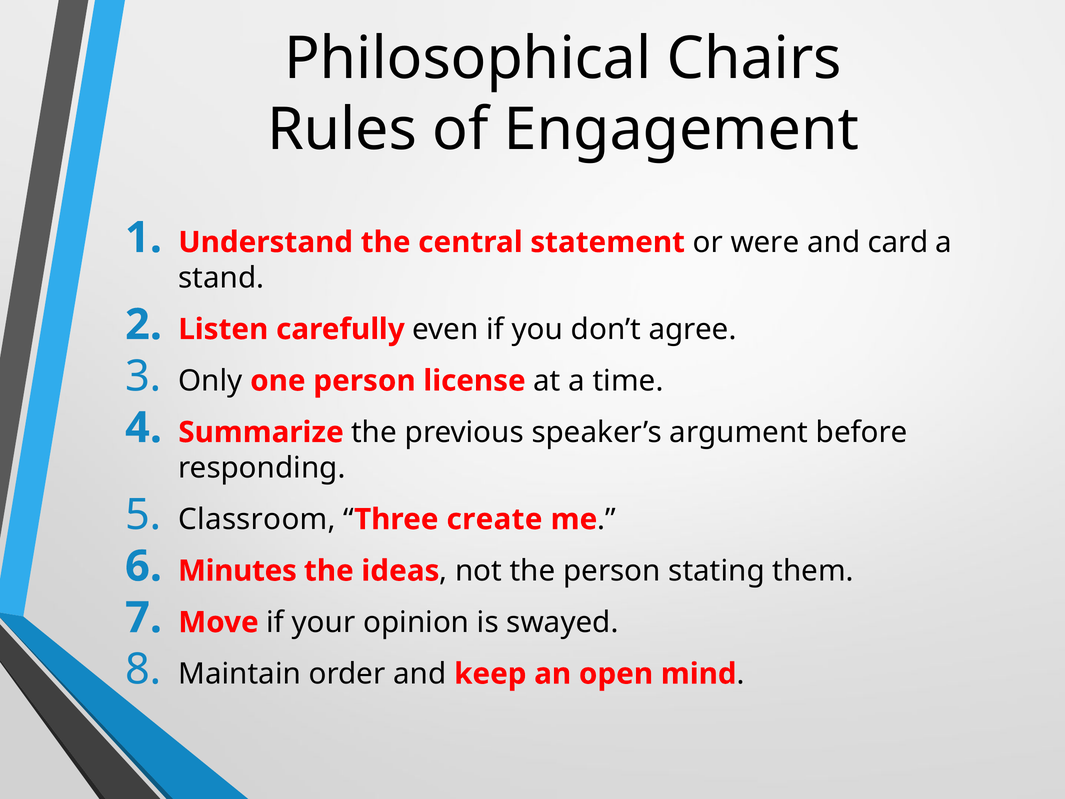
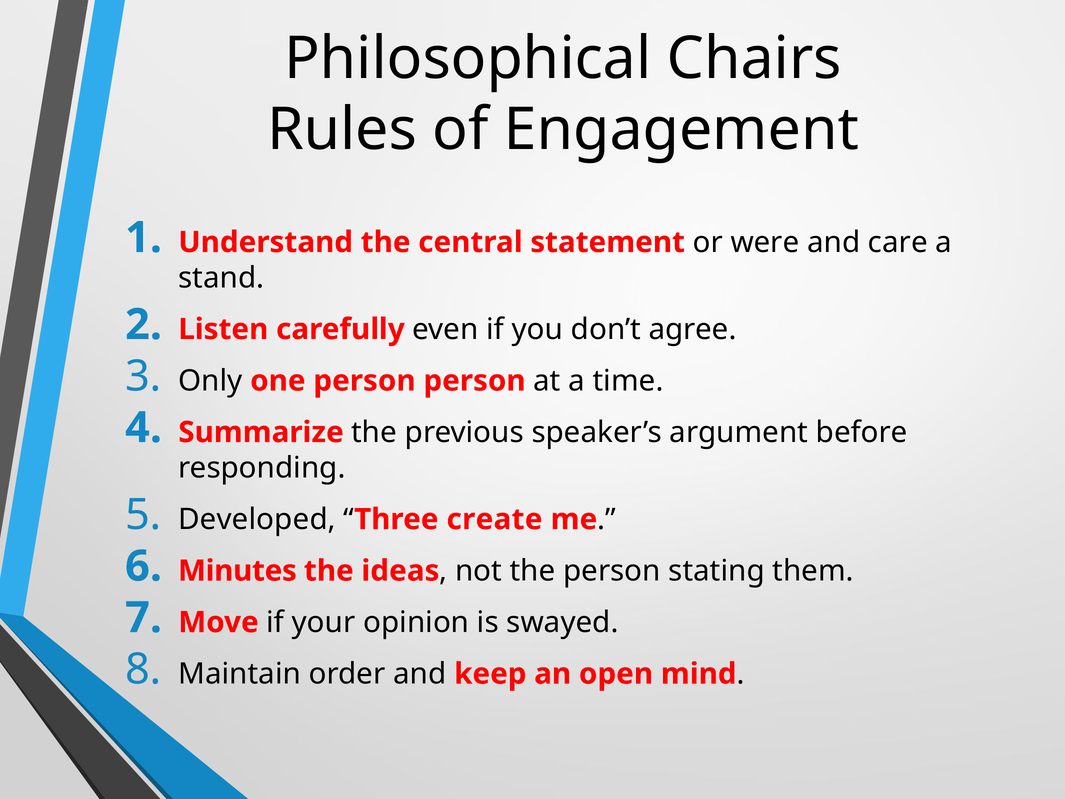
card: card -> care (898, 242)
person license: license -> person (475, 381)
Classroom: Classroom -> Developed (257, 519)
